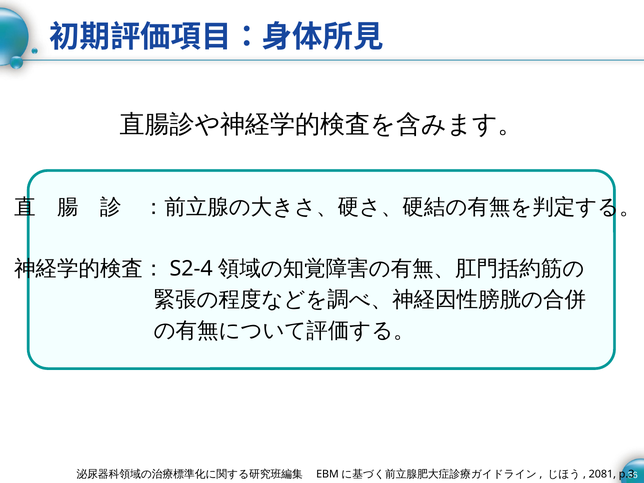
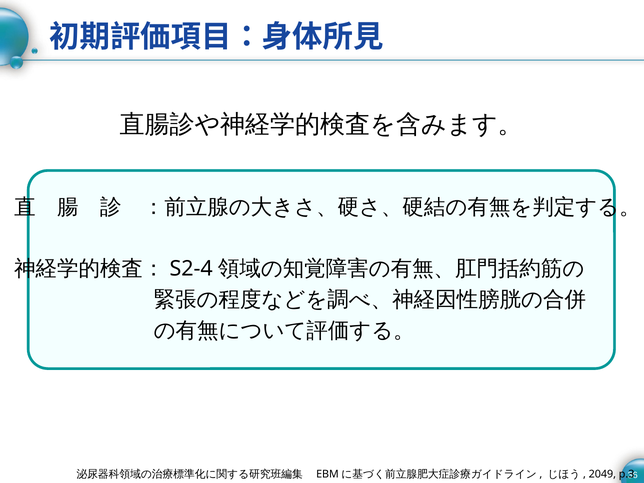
2081: 2081 -> 2049 (602, 474)
